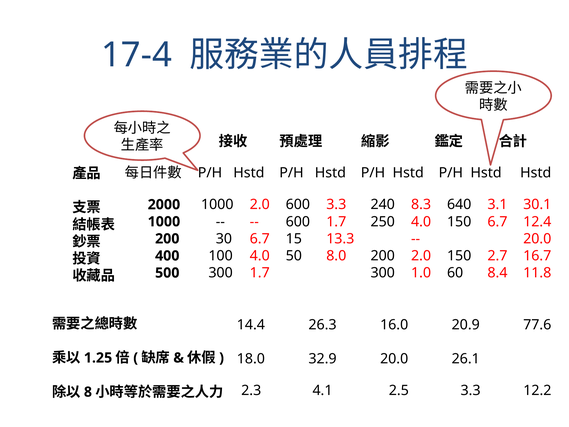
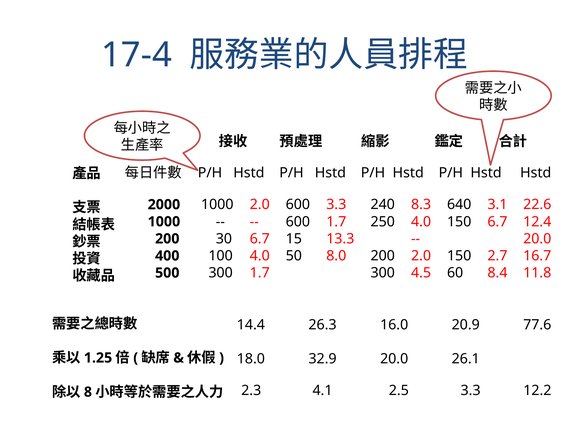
30.1: 30.1 -> 22.6 (537, 204)
1.0: 1.0 -> 4.5 (421, 273)
